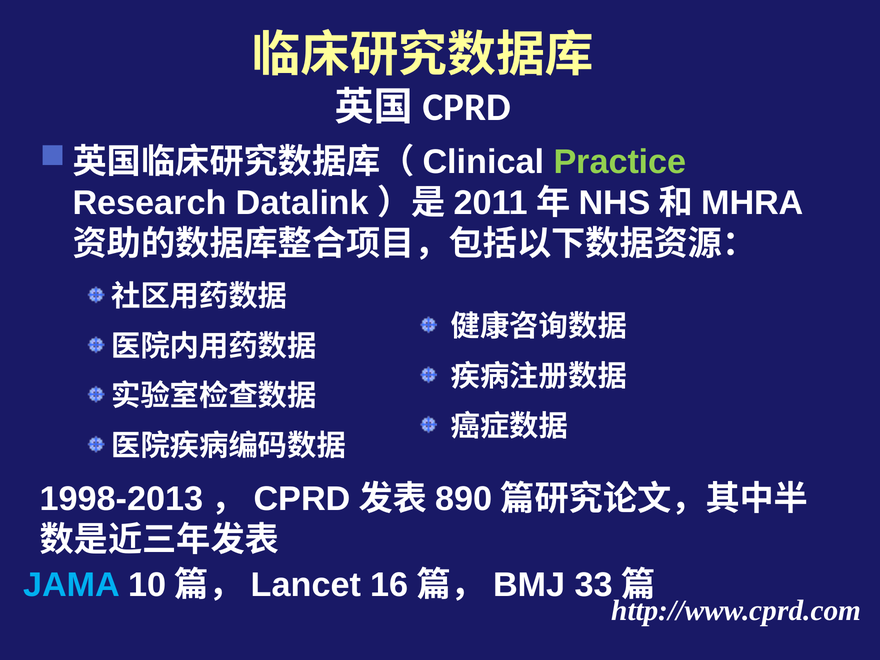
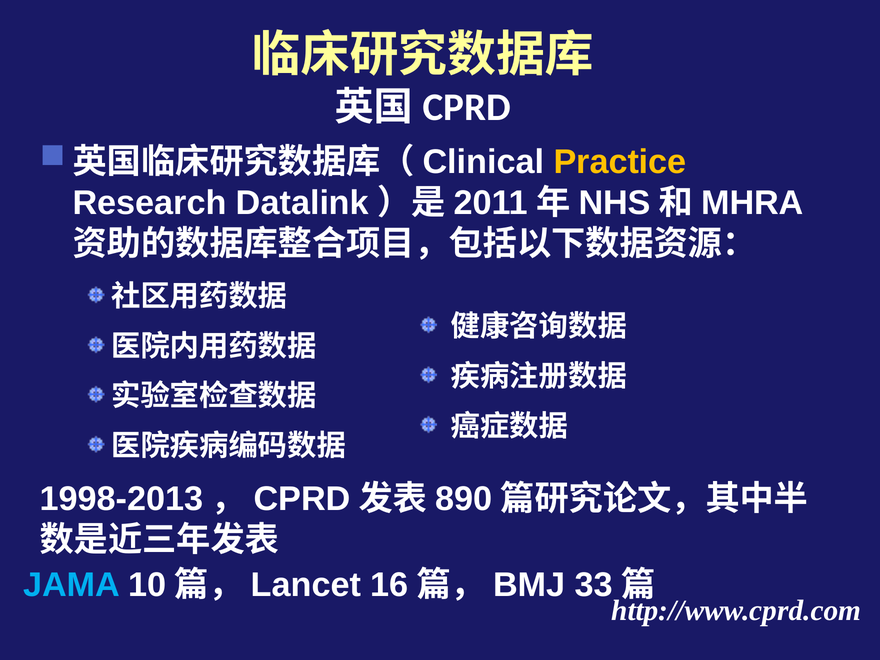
Practice colour: light green -> yellow (620, 162)
